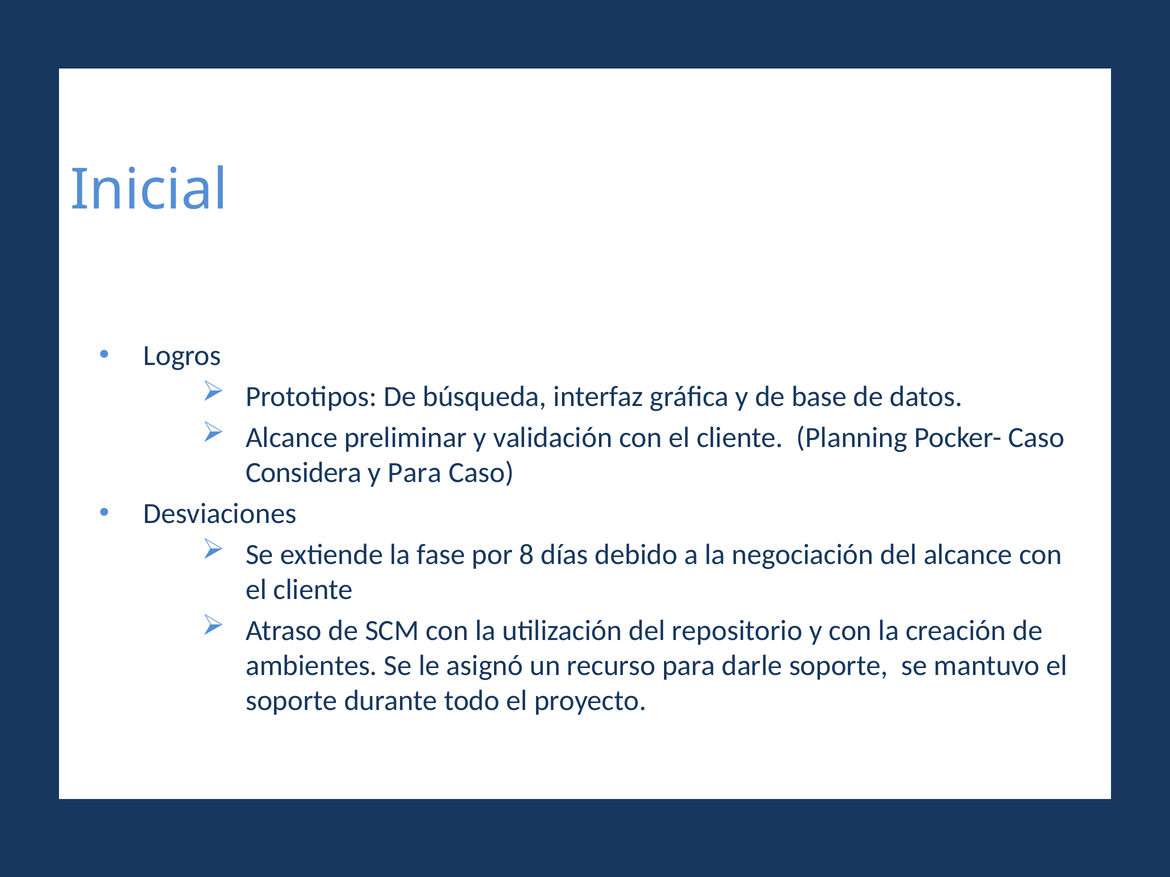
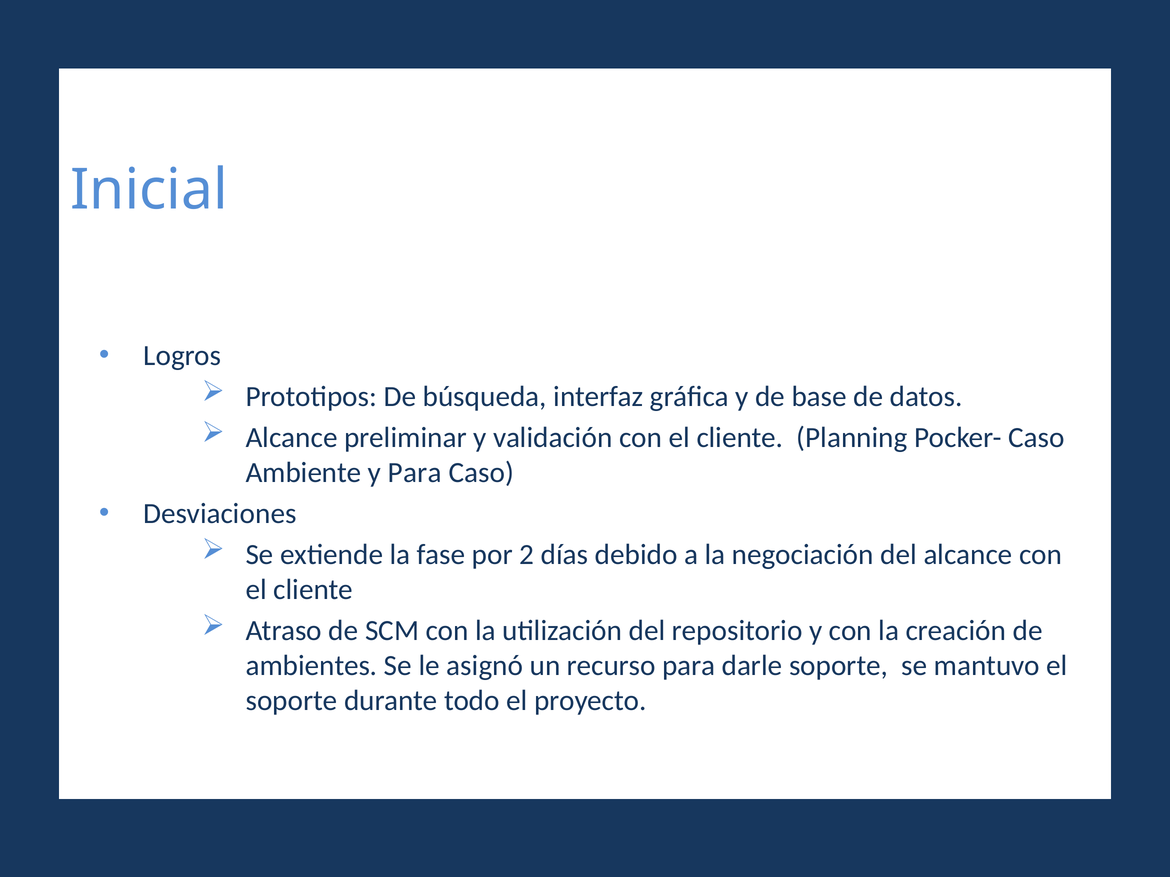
Considera: Considera -> Ambiente (304, 473)
8: 8 -> 2 (527, 555)
